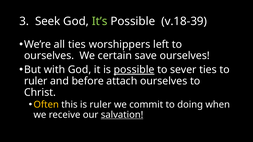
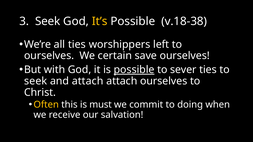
It’s colour: light green -> yellow (100, 21)
v.18-39: v.18-39 -> v.18-38 (184, 21)
ruler: ruler -> seek (36, 81)
and before: before -> attach (88, 81)
is ruler: ruler -> must (101, 105)
salvation underline: present -> none (122, 115)
